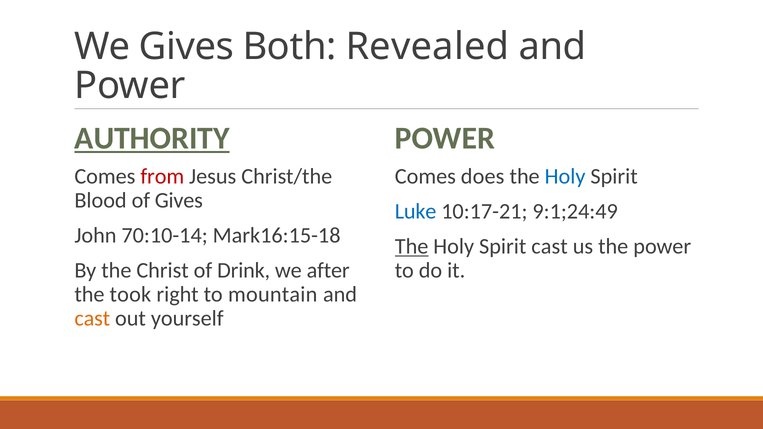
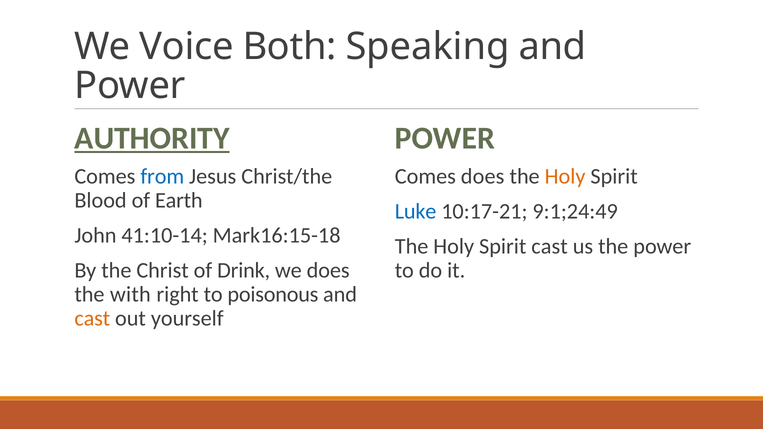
We Gives: Gives -> Voice (187, 47)
Revealed: Revealed -> Speaking (428, 47)
from colour: red -> blue (162, 176)
Holy colour: blue -> orange (565, 176)
of Gives: Gives -> Earth (179, 200)
70:10-14: 70:10-14 -> 41:10-14 (165, 235)
The underline: present -> none (412, 247)
we after: after -> does (328, 271)
took: took -> with (130, 295)
mountain: mountain -> poisonous (273, 295)
